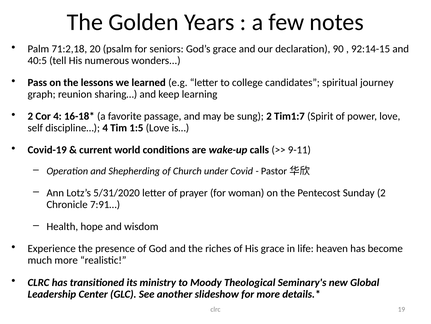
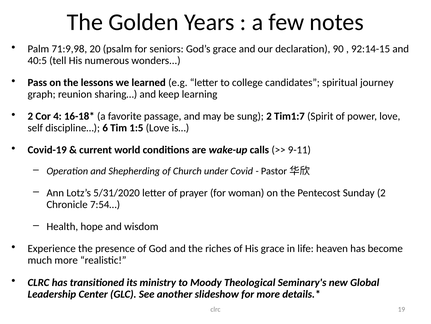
71:2,18: 71:2,18 -> 71:9,98 (69, 49)
discipline… 4: 4 -> 6 (105, 128)
7:91…: 7:91… -> 7:54… (105, 204)
